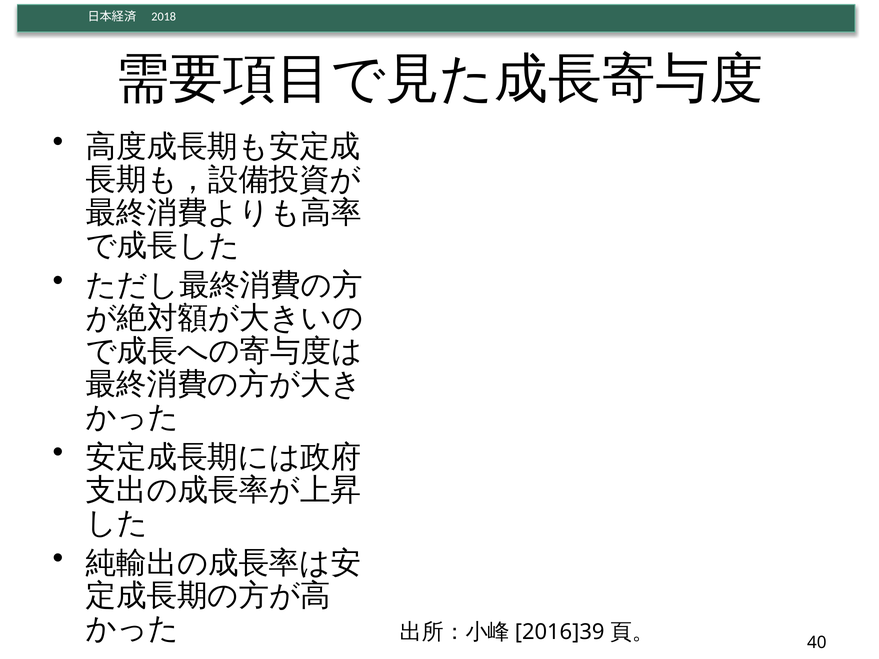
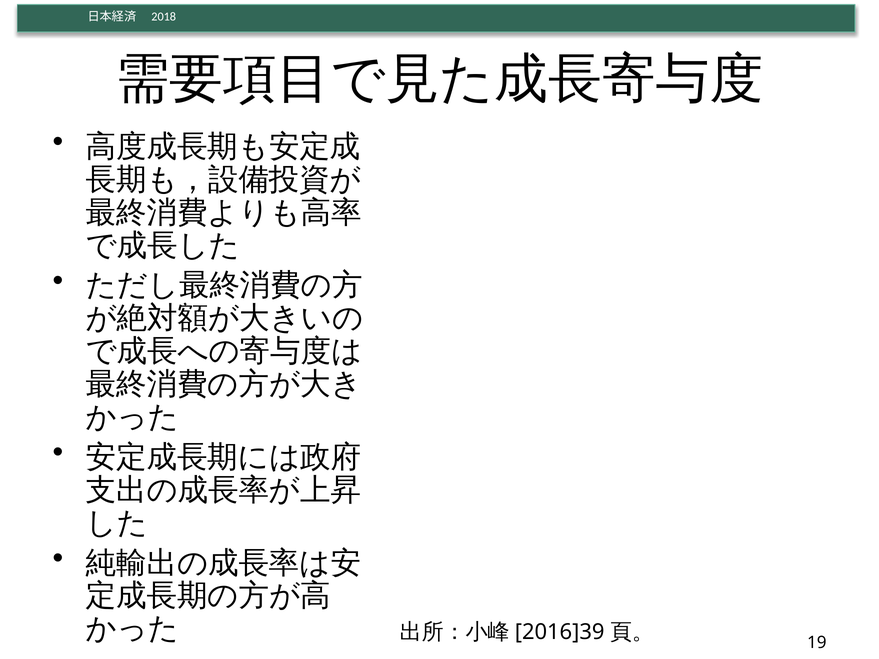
40: 40 -> 19 (817, 643)
